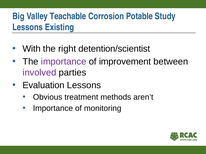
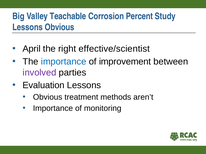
Potable: Potable -> Percent (139, 16)
Lessons Existing: Existing -> Obvious (60, 27)
With: With -> April (32, 49)
detention/scientist: detention/scientist -> effective/scientist (114, 49)
importance colour: purple -> blue (64, 62)
